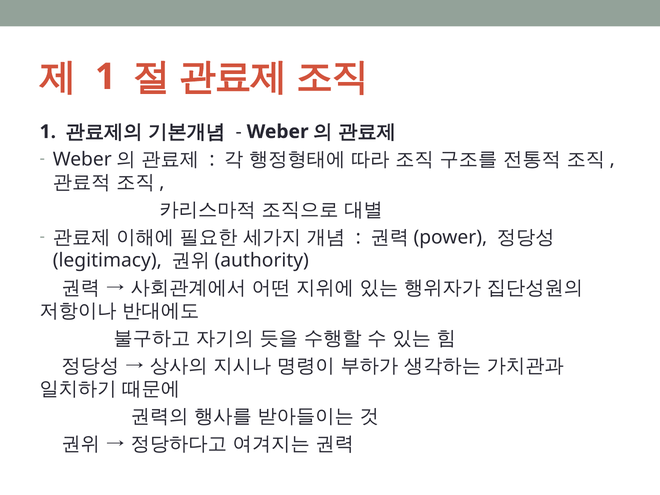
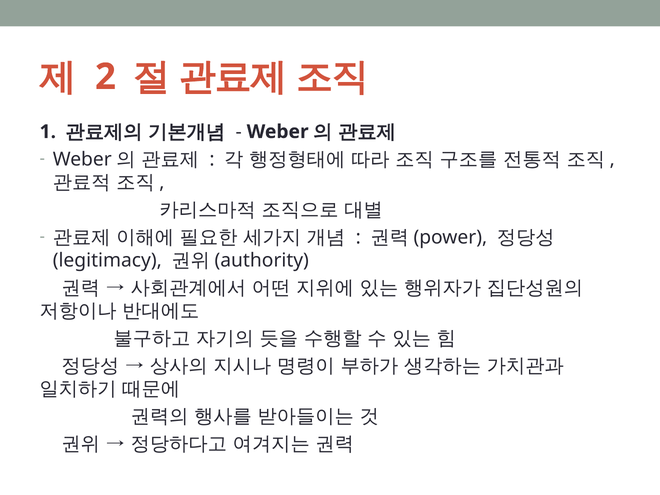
1: 1 -> 2 (105, 77)
